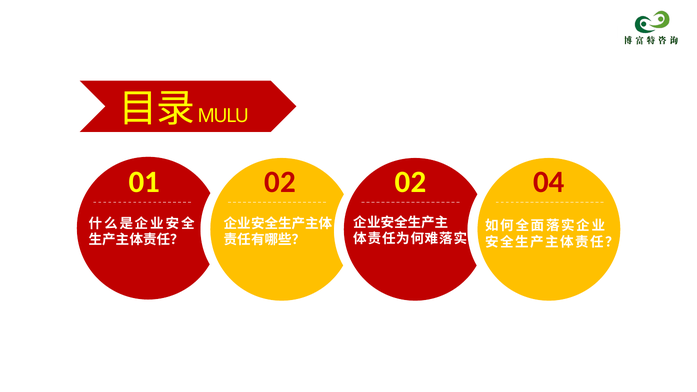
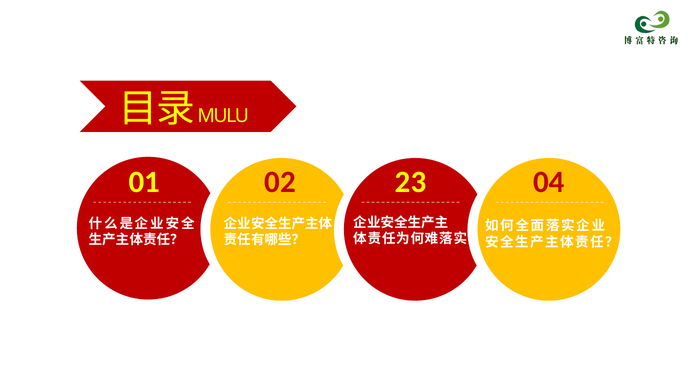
02 02: 02 -> 23 (411, 182)
